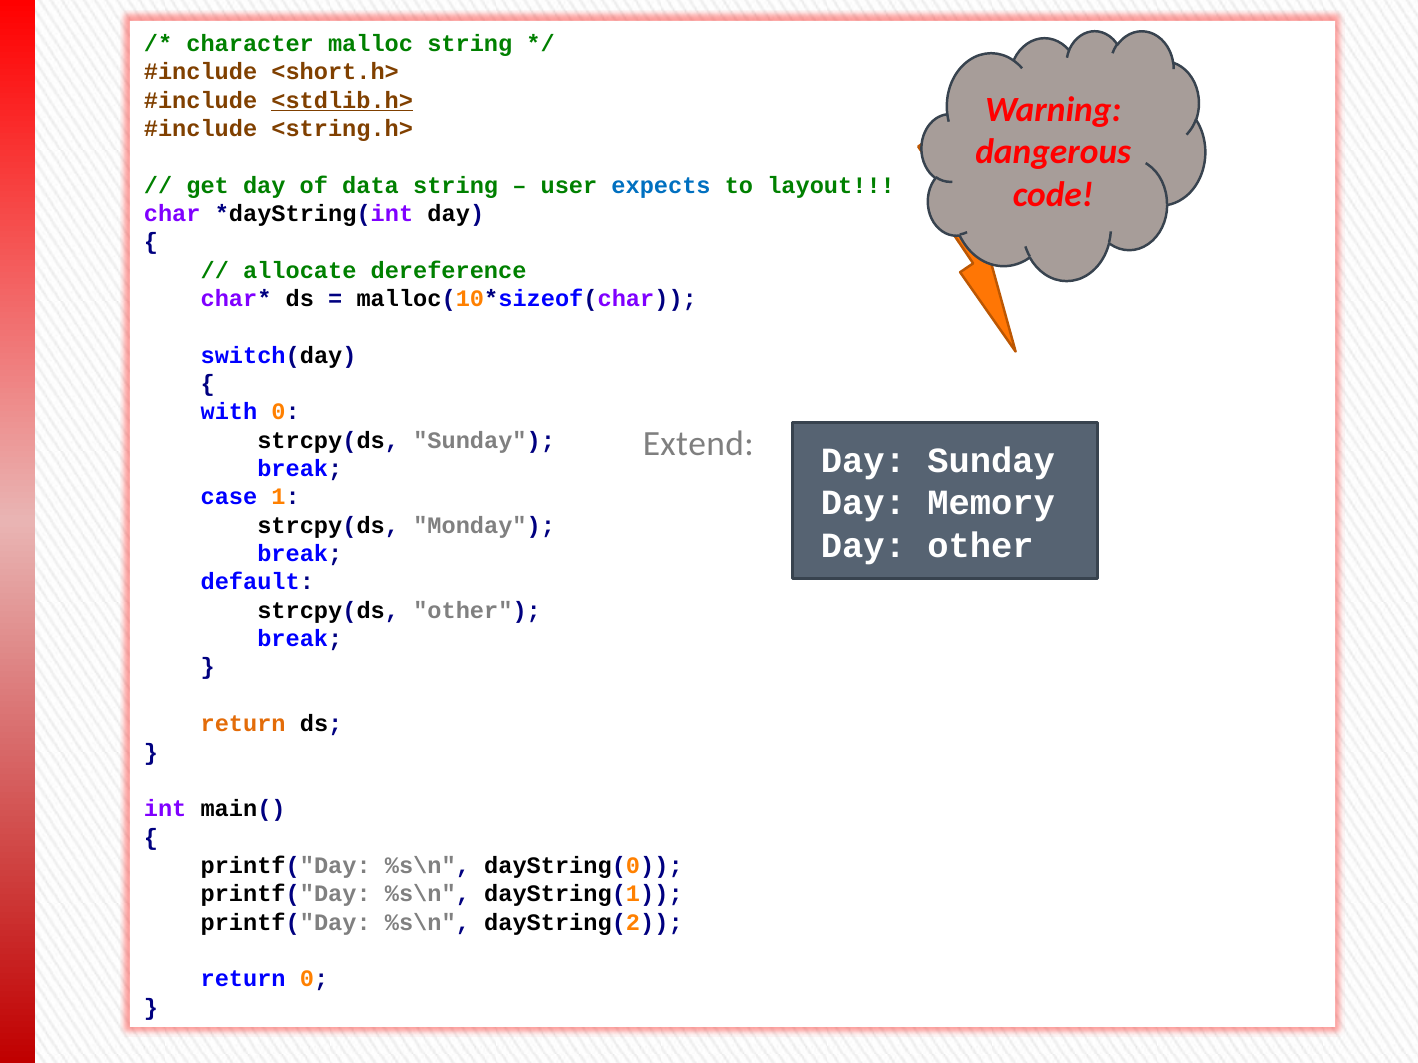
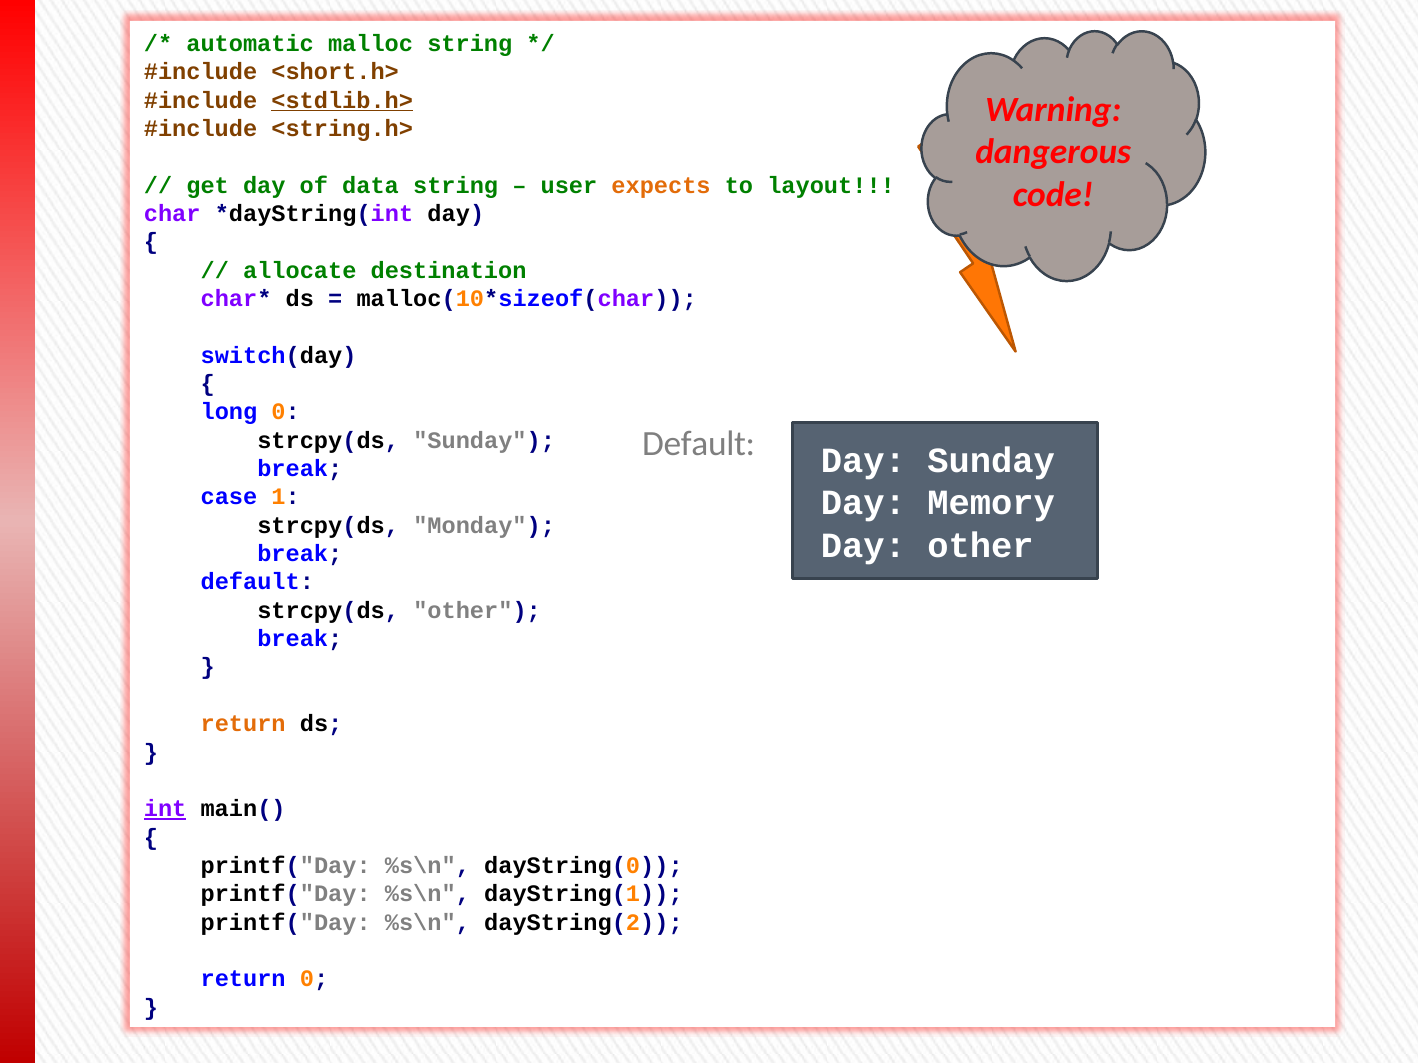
character: character -> automatic (250, 44)
expects colour: blue -> orange (661, 185)
dereference: dereference -> destination (449, 270)
with: with -> long (229, 412)
Extend: Extend -> Default (699, 444)
int underline: none -> present (165, 809)
